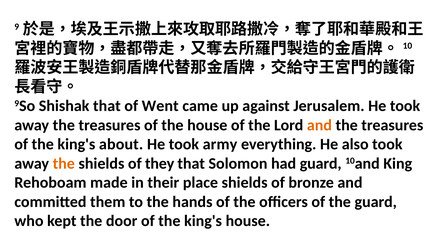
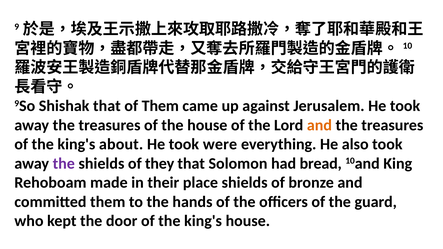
of Went: Went -> Them (160, 106)
army: army -> were (220, 144)
the colour: orange -> purple (64, 164)
had guard: guard -> bread (321, 164)
